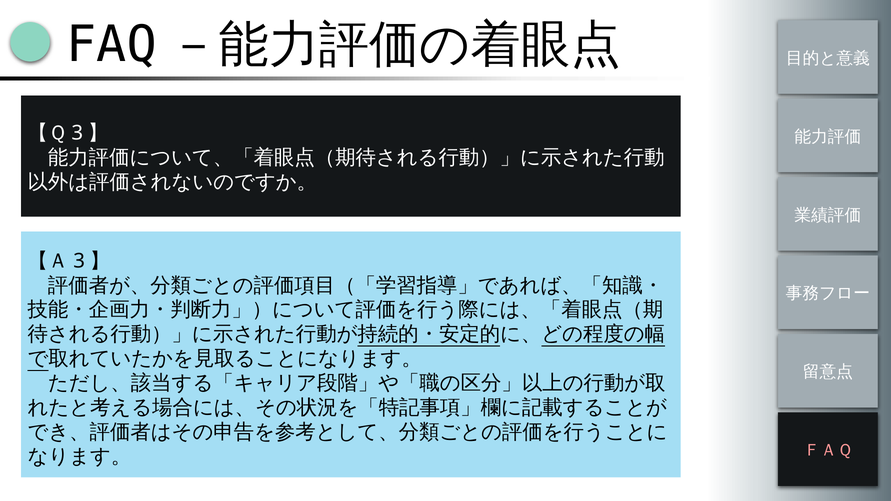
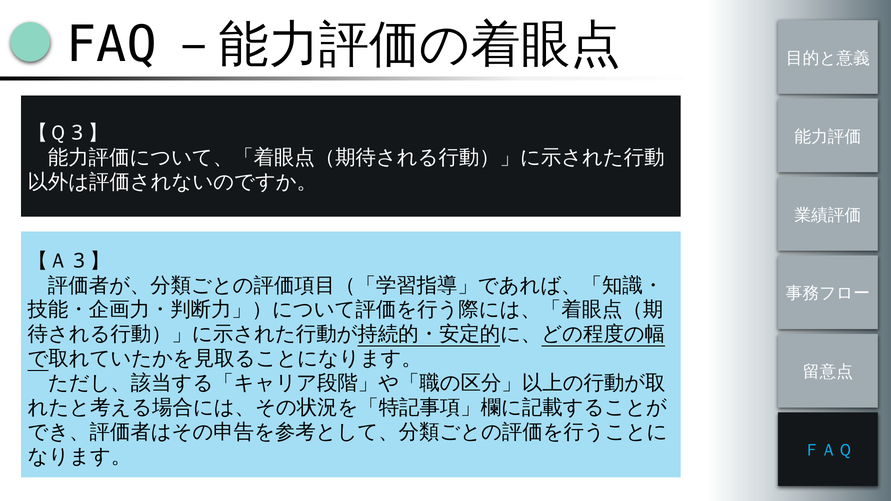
ＦＡＱ colour: pink -> light blue (828, 450)
